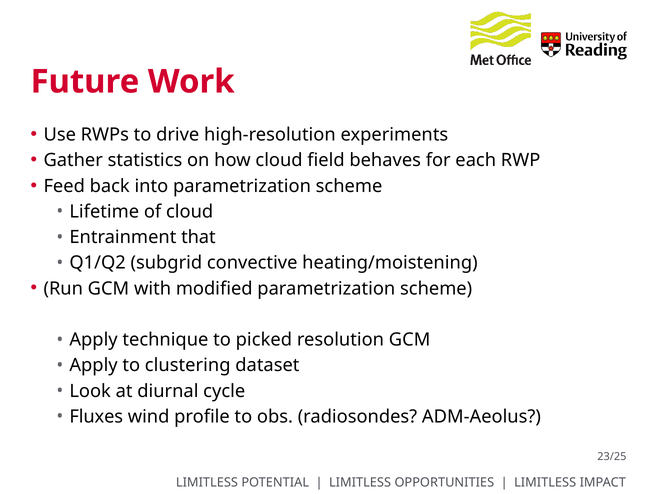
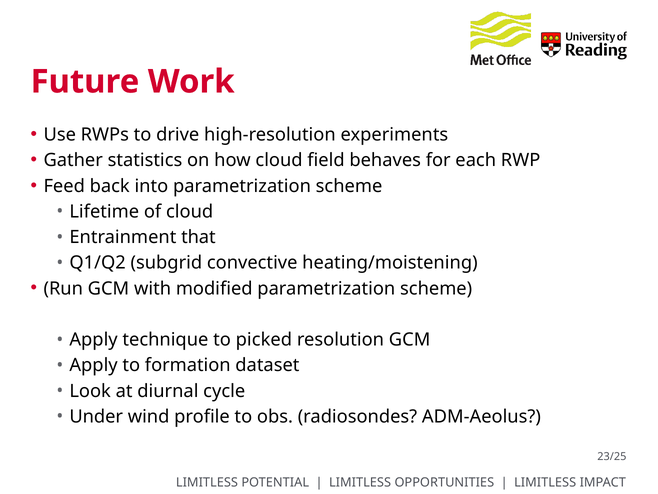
clustering: clustering -> formation (188, 365)
Fluxes: Fluxes -> Under (96, 416)
